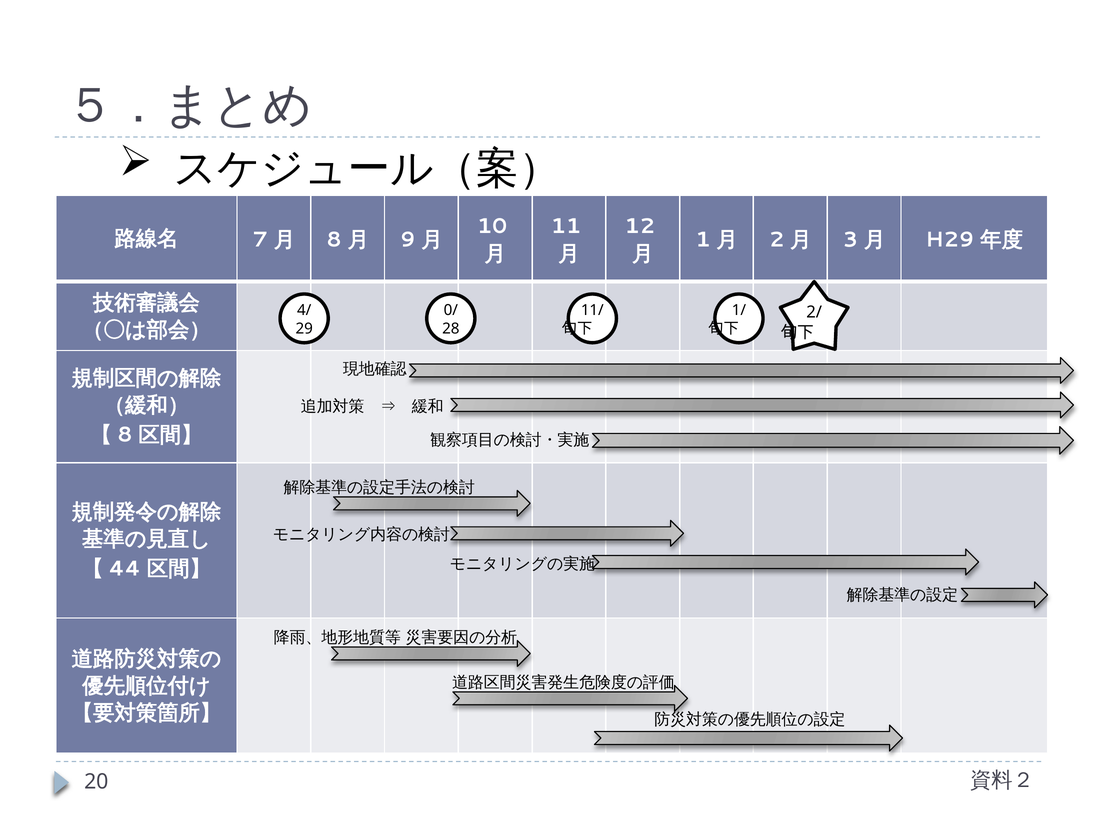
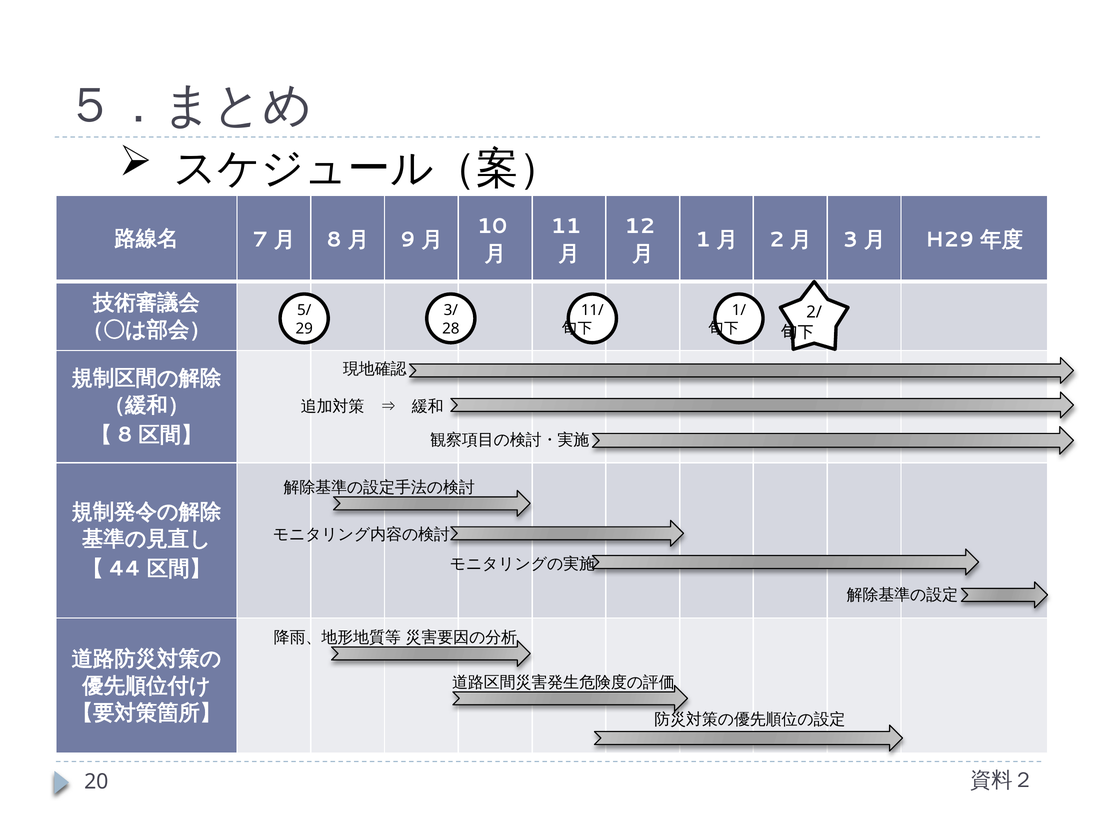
4/: 4/ -> 5/ (304, 310)
0/: 0/ -> 3/ (451, 310)
